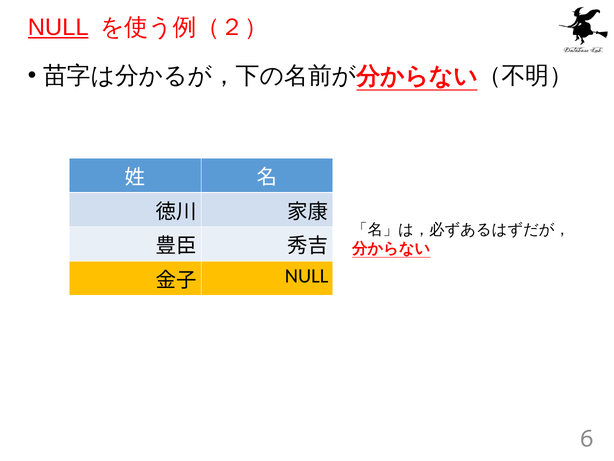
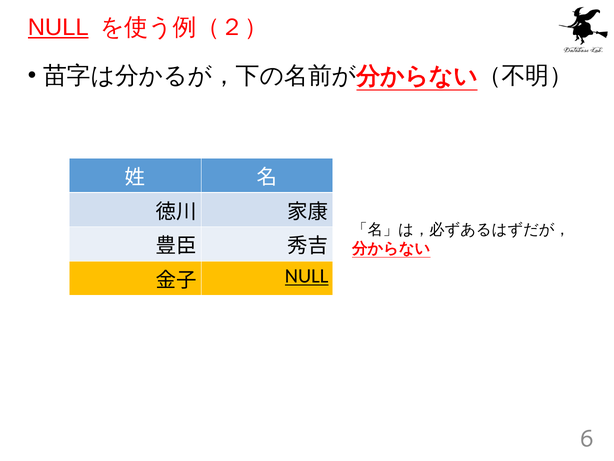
NULL underline: none -> present (307, 276)
